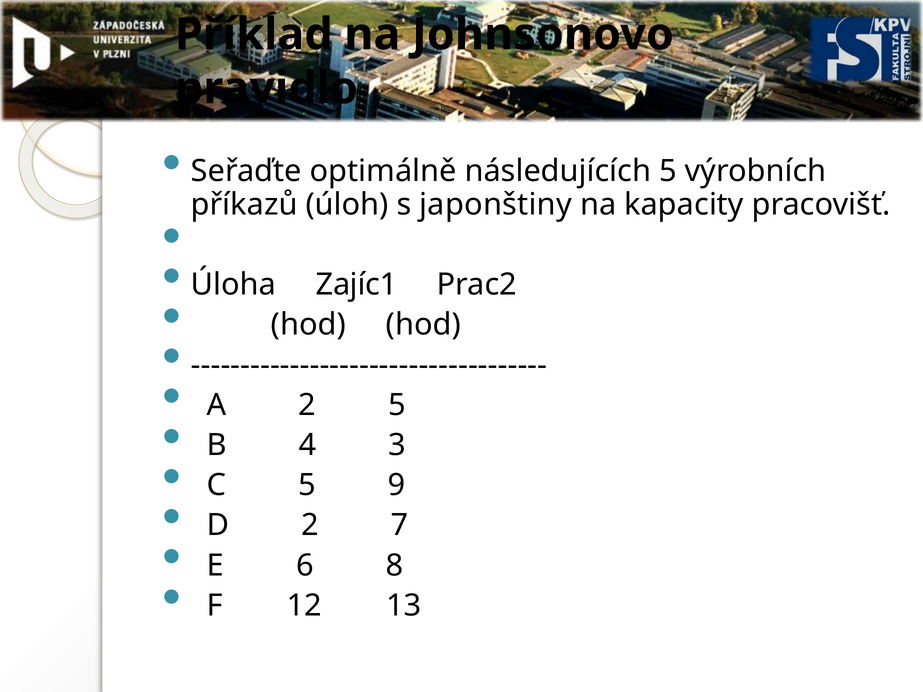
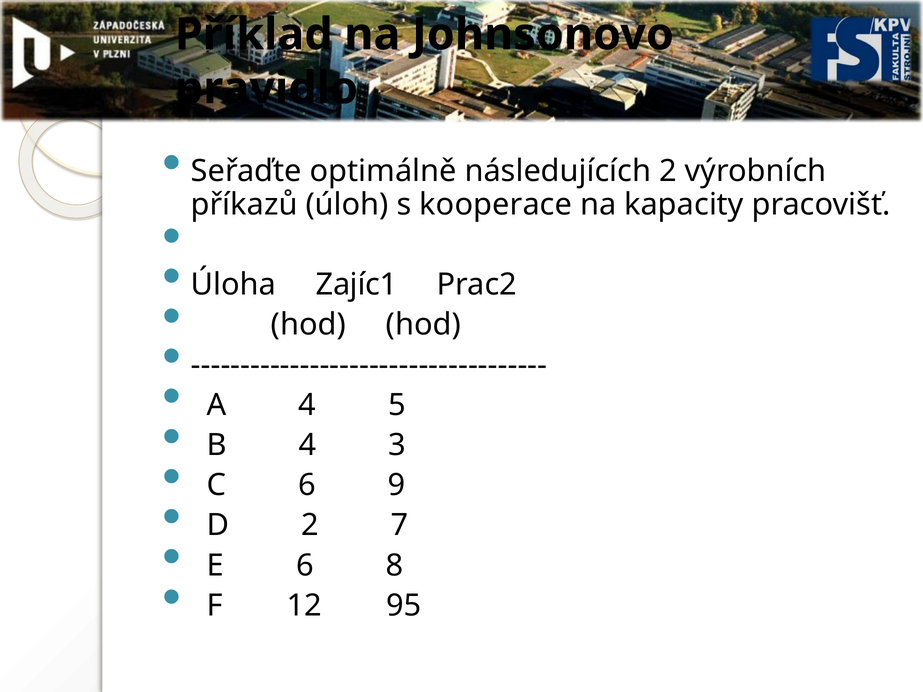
následujících 5: 5 -> 2 (668, 171)
japonštiny: japonštiny -> kooperace (496, 205)
A 2: 2 -> 4 (307, 405)
C 5: 5 -> 6 (307, 485)
13: 13 -> 95 (404, 606)
